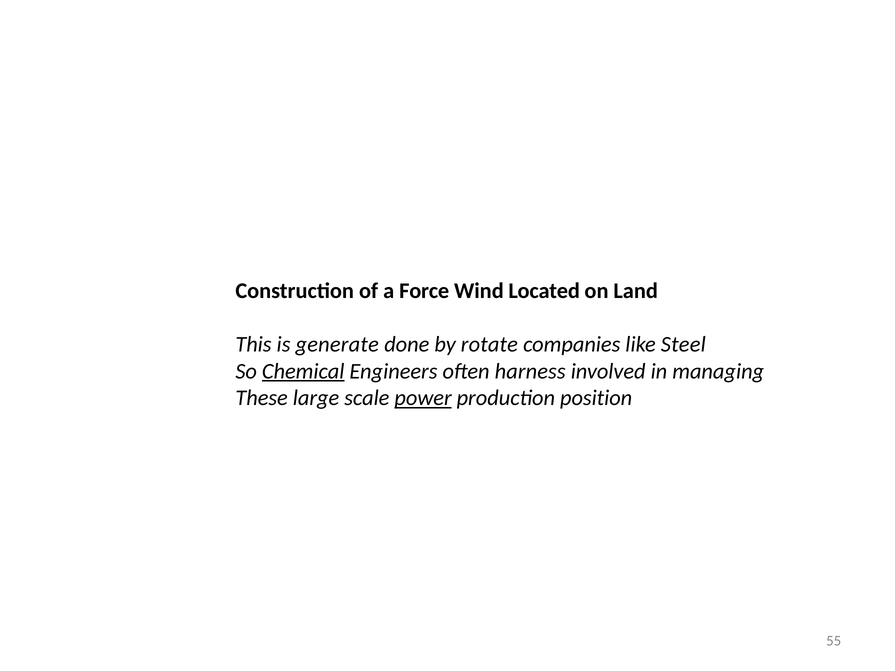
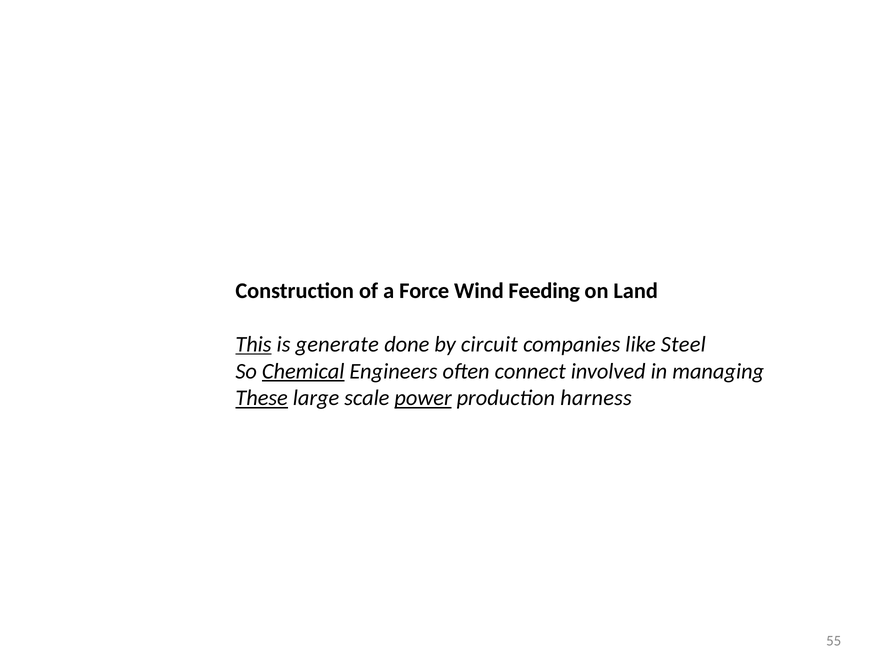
Located: Located -> Feeding (544, 291)
This underline: none -> present (253, 344)
rotate: rotate -> circuit (489, 344)
harness: harness -> connect (530, 371)
These underline: none -> present (262, 398)
position: position -> harness (596, 398)
